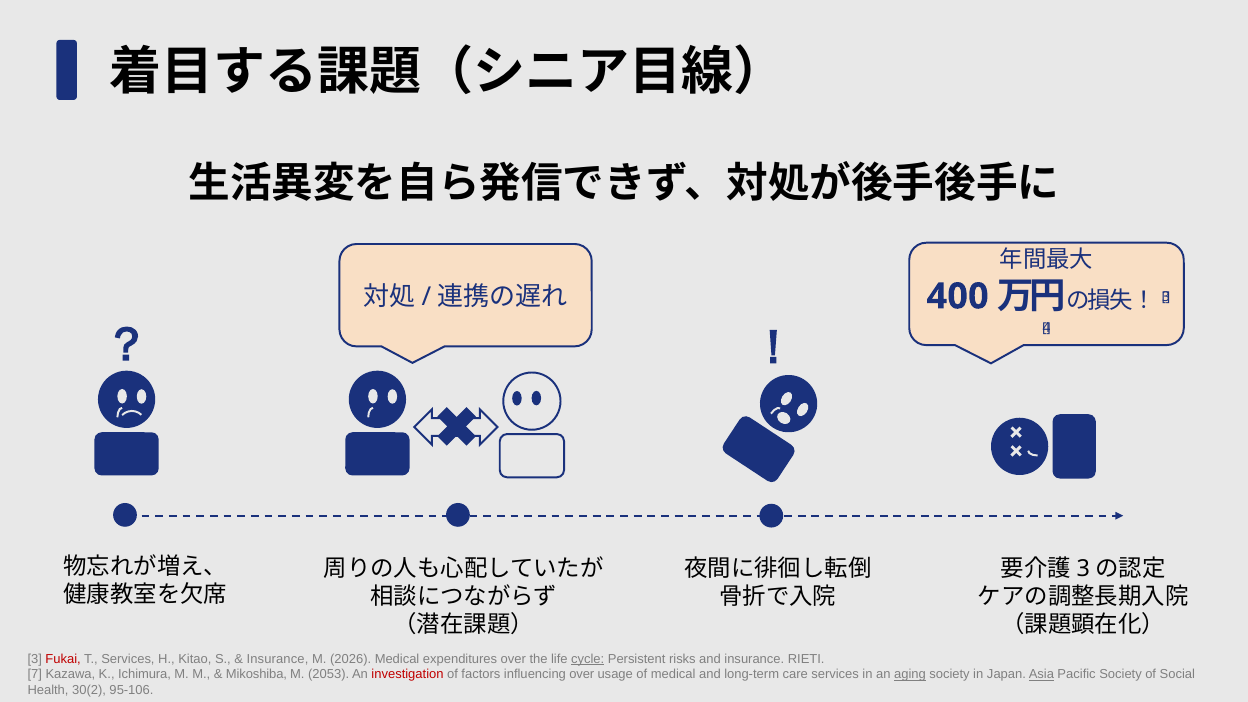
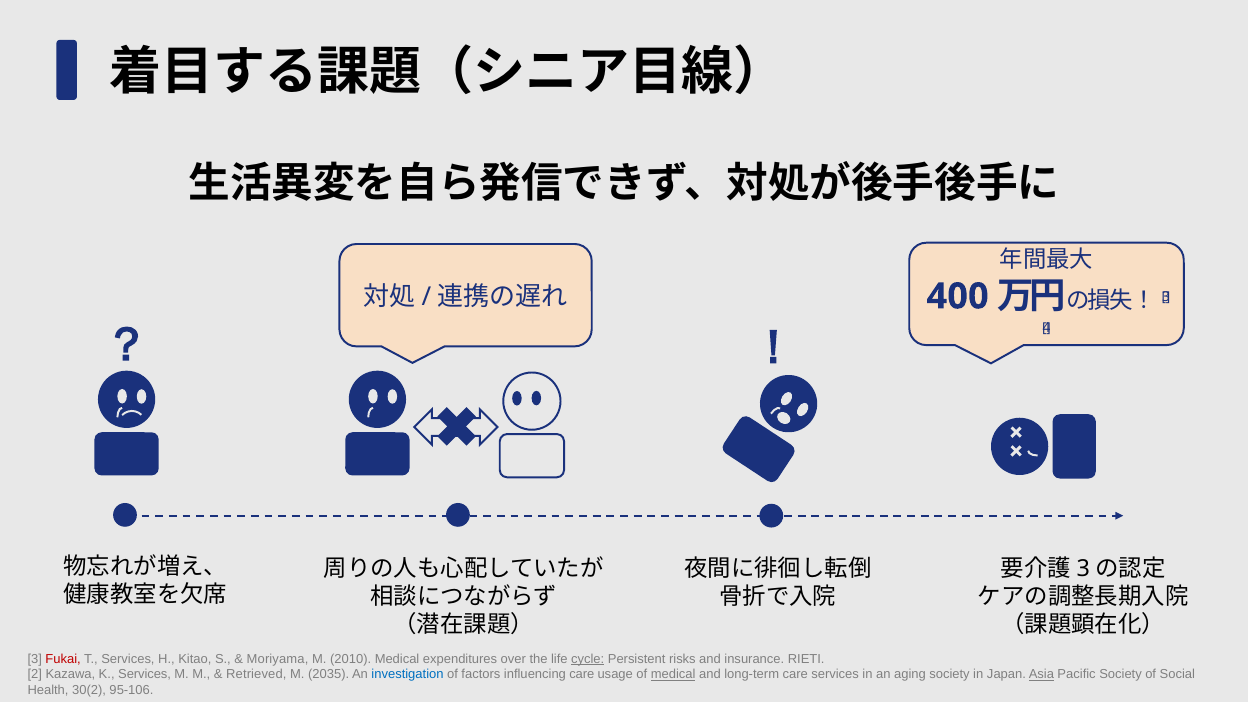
Insurance: Insurance -> Moriyama (278, 659)
2026: 2026 -> 2010 (351, 659)
7: 7 -> 2 (35, 675)
K Ichimura: Ichimura -> Services (145, 675)
Mikoshiba: Mikoshiba -> Retrieved (256, 675)
2053: 2053 -> 2035 (329, 675)
investigation colour: red -> blue (408, 675)
influencing over: over -> care (582, 675)
medical underline: none -> present (673, 675)
aging underline: present -> none (910, 675)
